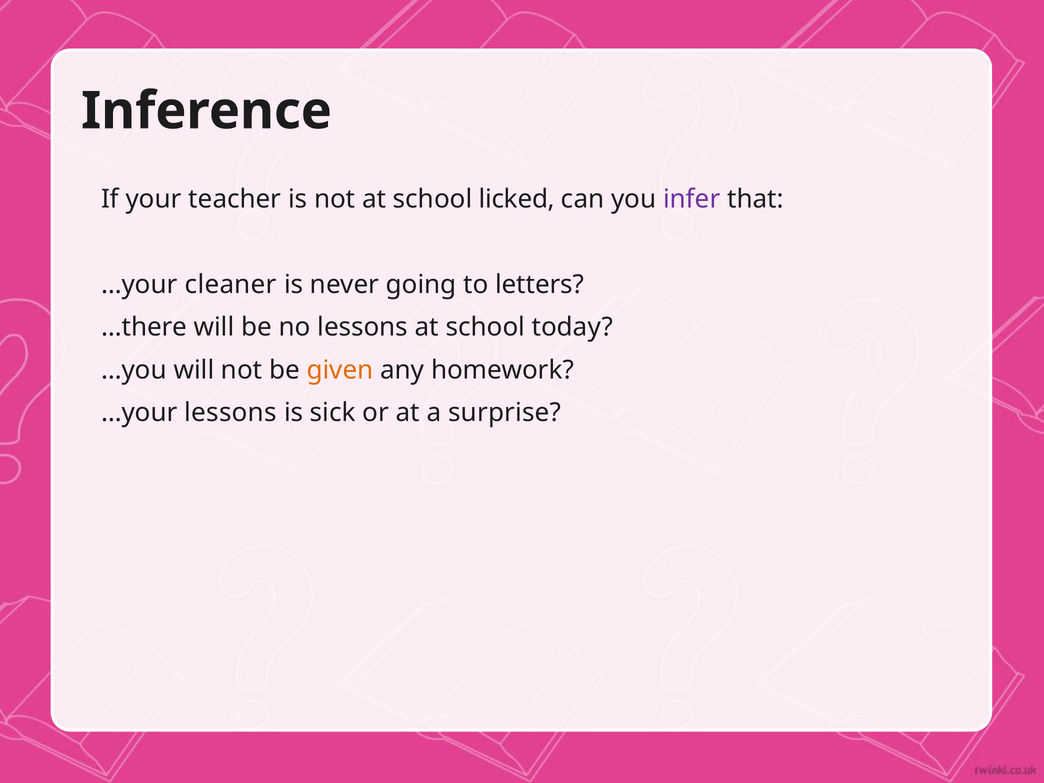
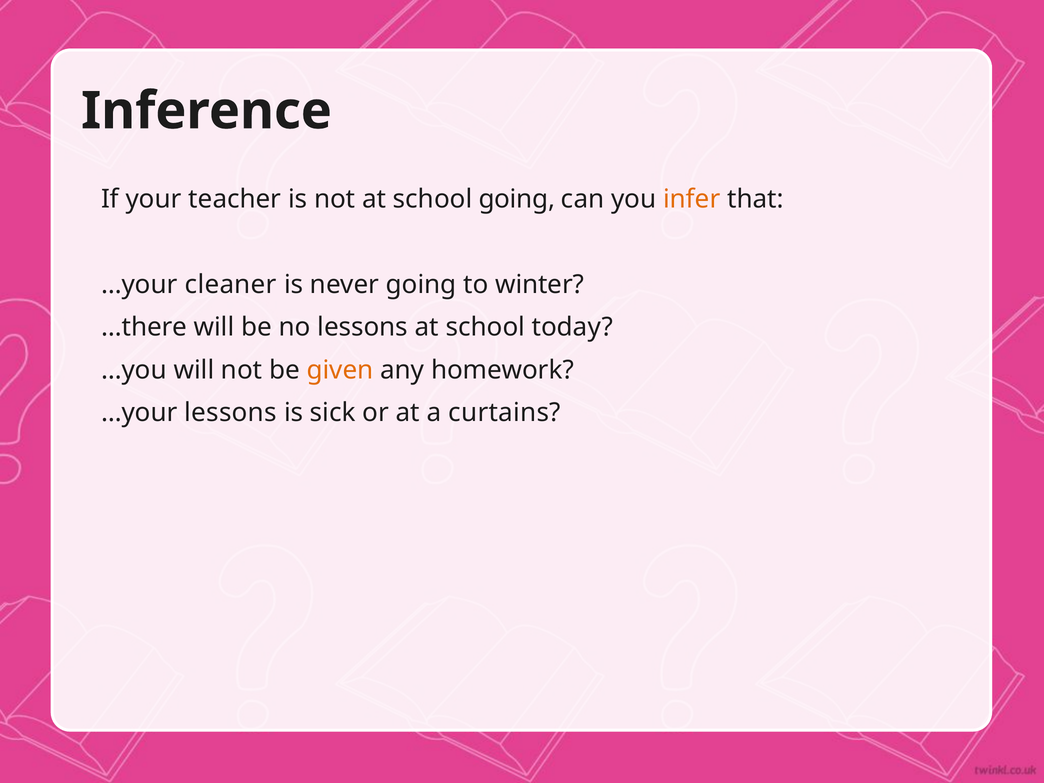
school licked: licked -> going (517, 199)
infer colour: purple -> orange (692, 199)
letters: letters -> winter (540, 284)
surprise: surprise -> curtains (505, 413)
